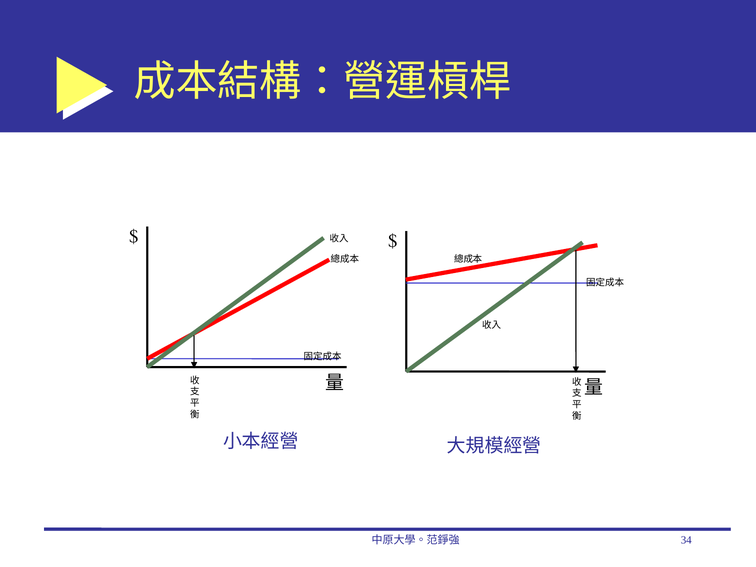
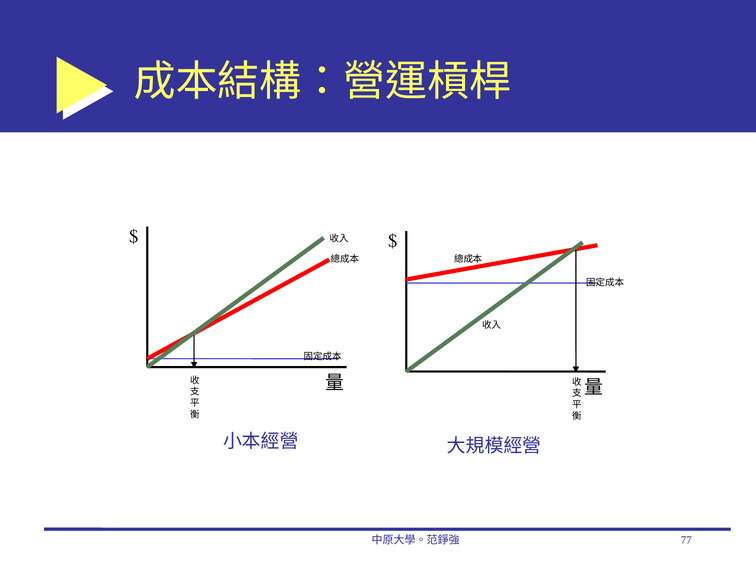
34: 34 -> 77 (686, 540)
